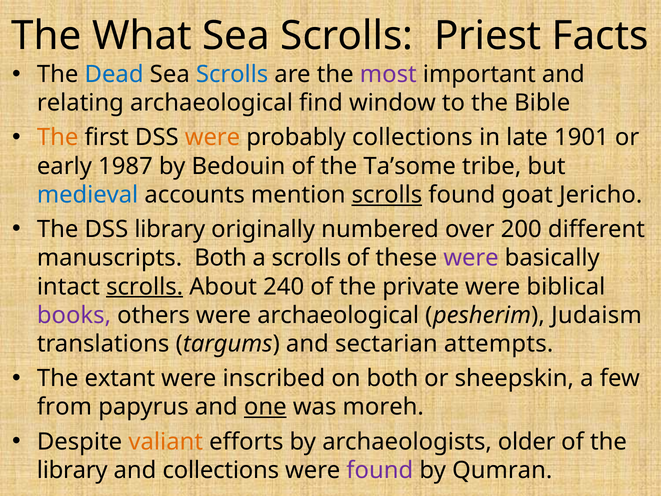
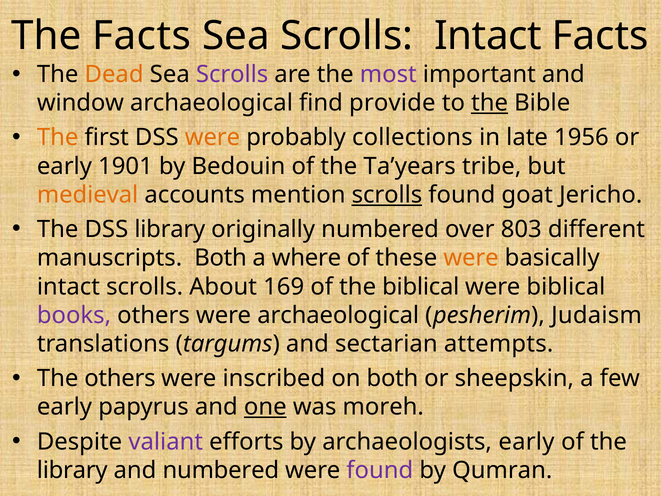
The What: What -> Facts (142, 36)
Scrolls Priest: Priest -> Intact (488, 36)
Dead colour: blue -> orange (114, 74)
Scrolls colour: blue -> purple (232, 74)
relating: relating -> window (80, 103)
window: window -> provide (392, 103)
the underline: none -> present (490, 103)
1901: 1901 -> 1956 (581, 138)
1987: 1987 -> 1901 (125, 166)
Ta’some: Ta’some -> Ta’years (410, 166)
medieval colour: blue -> orange (88, 195)
200: 200 -> 803 (521, 229)
a scrolls: scrolls -> where (306, 258)
were colour: purple -> orange (471, 258)
scrolls underline: present -> none (145, 287)
240: 240 -> 169 (284, 287)
the private: private -> biblical (421, 287)
The extant: extant -> others (120, 378)
from: from -> early (64, 407)
valiant colour: orange -> purple (166, 441)
archaeologists older: older -> early (526, 441)
and collections: collections -> numbered (221, 470)
